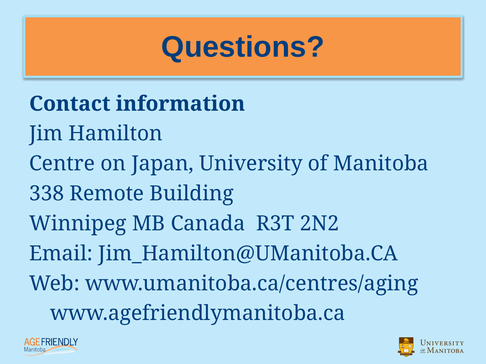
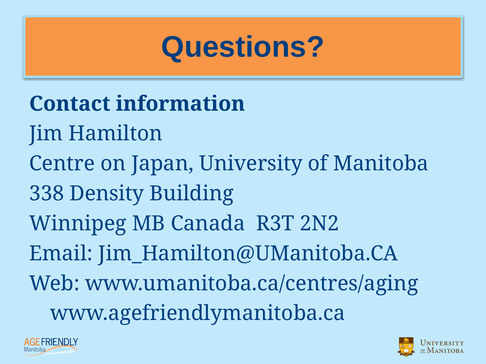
Remote: Remote -> Density (107, 194)
